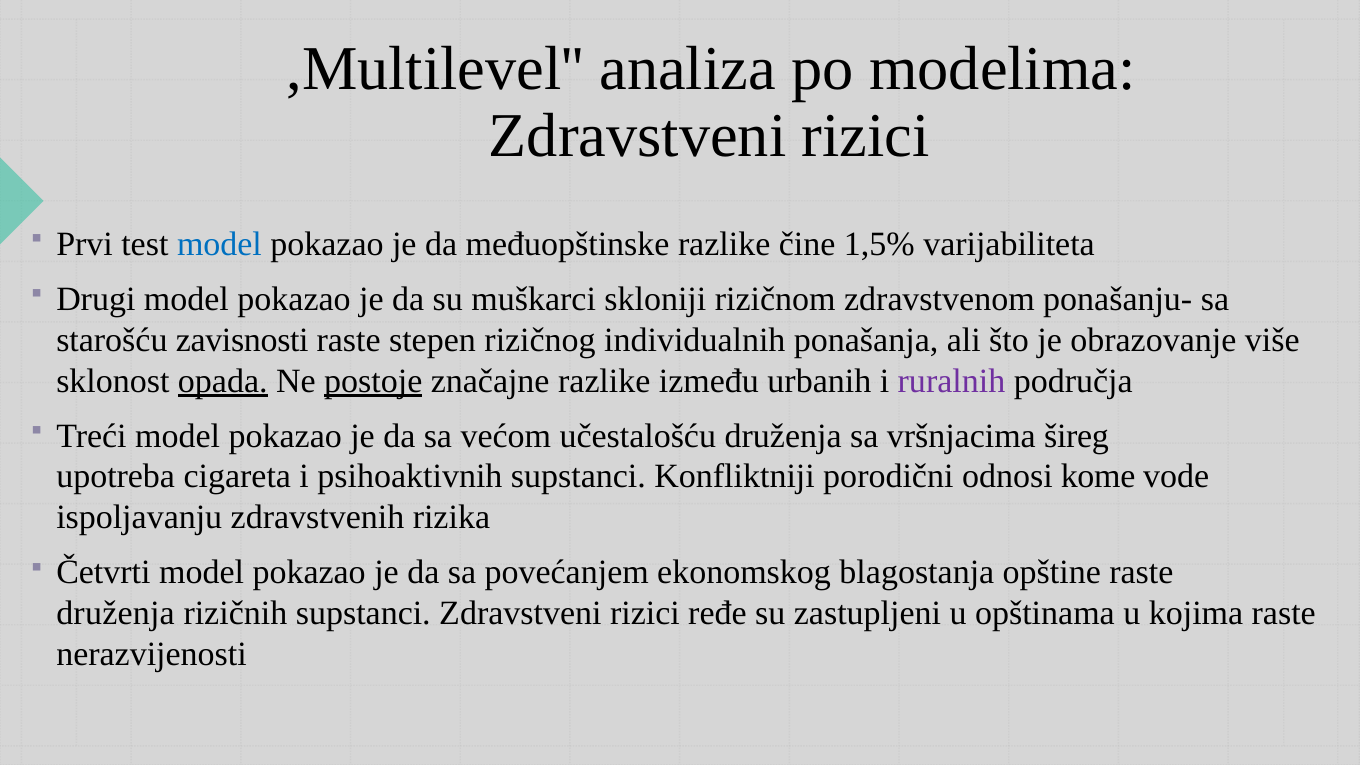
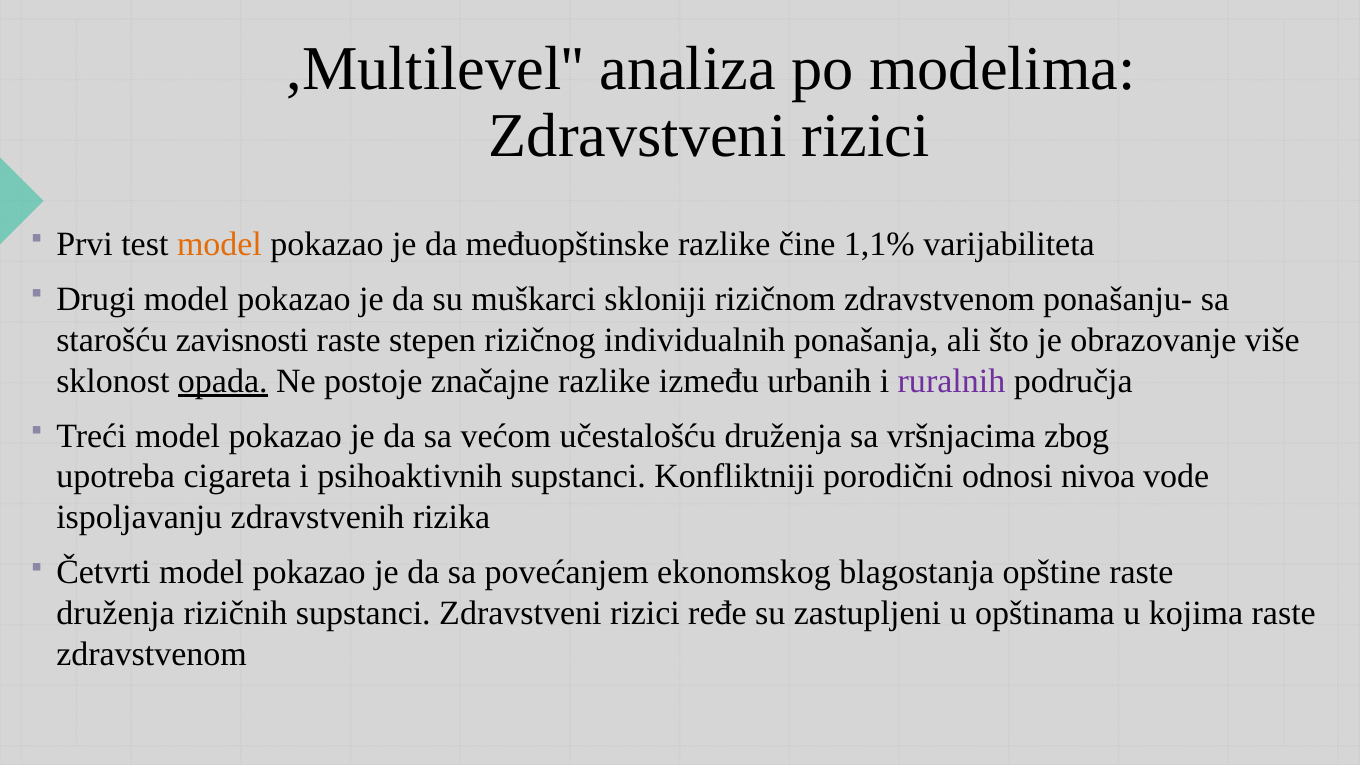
model colour: blue -> orange (219, 244)
1,5%: 1,5% -> 1,1% (879, 244)
postoje underline: present -> none (373, 381)
šireg: šireg -> zbog (1077, 436)
kome: kome -> nivoa (1098, 477)
nerazvijenosti: nerazvijenosti -> zdravstvenom (152, 654)
